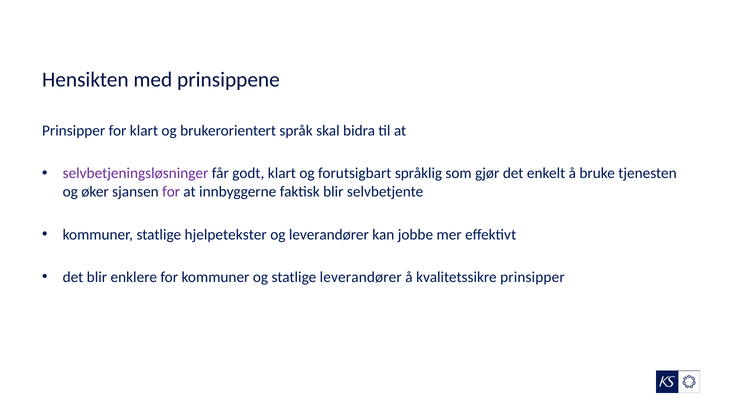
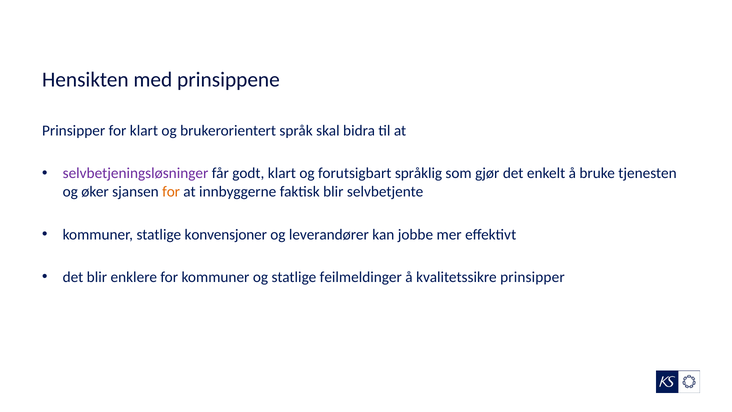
for colour: purple -> orange (171, 192)
hjelpetekster: hjelpetekster -> konvensjoner (226, 234)
statlige leverandører: leverandører -> feilmeldinger (361, 277)
